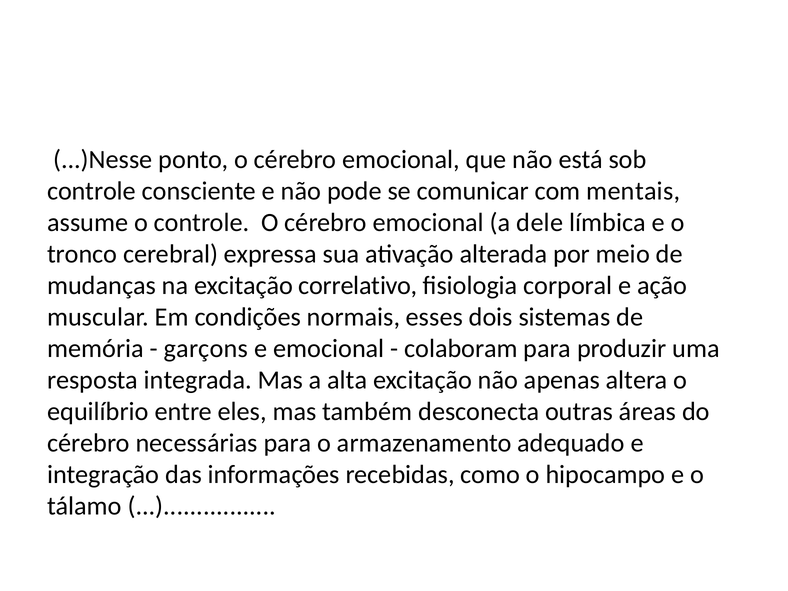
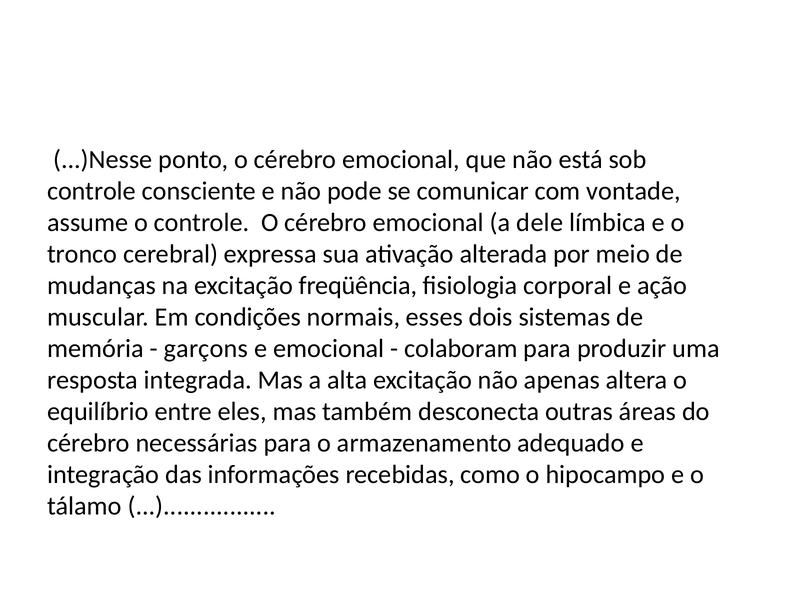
mentais: mentais -> vontade (633, 191)
correlativo: correlativo -> freqüência (358, 286)
